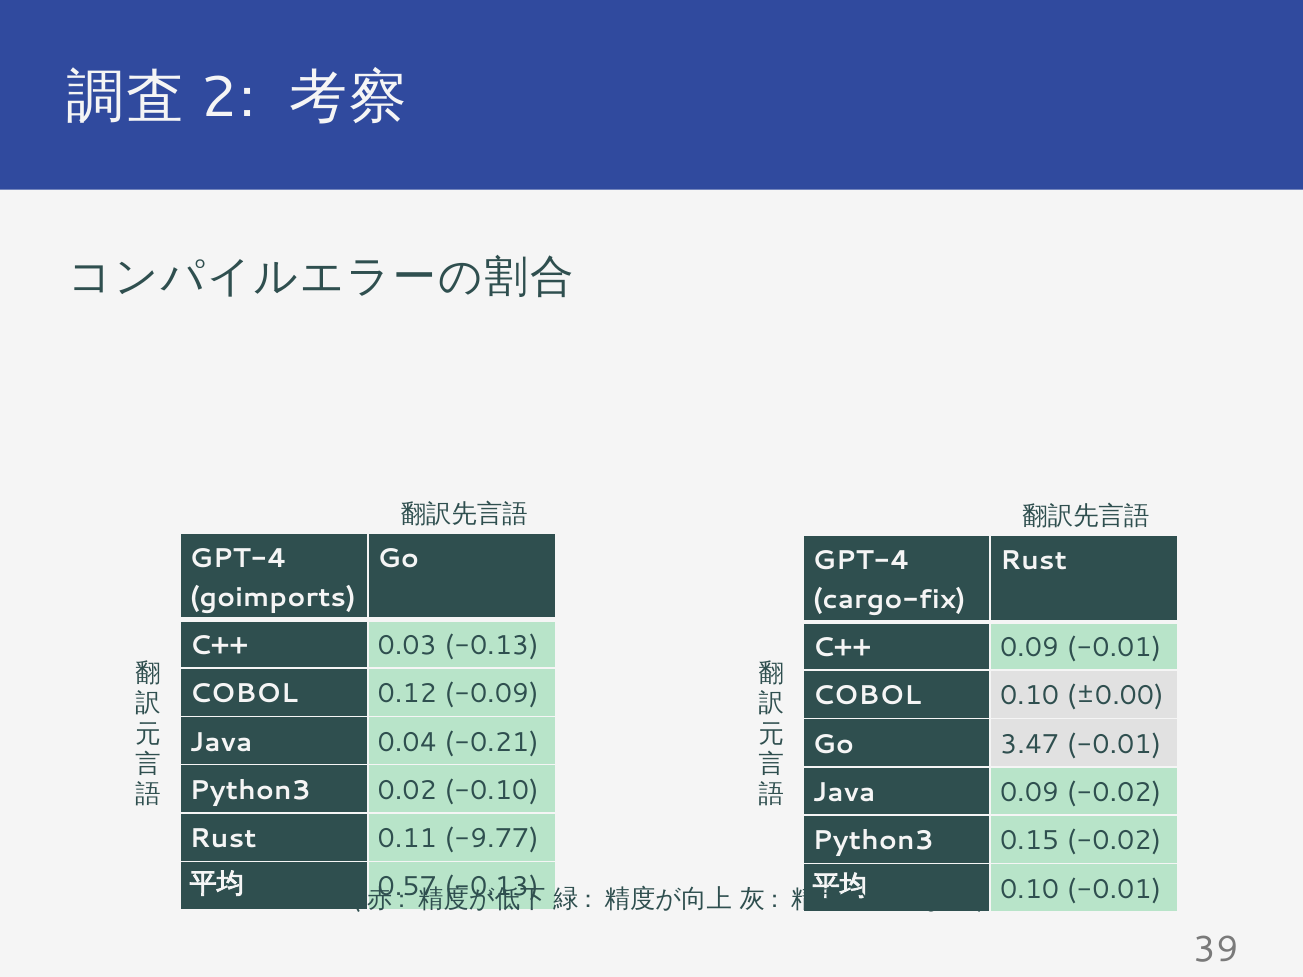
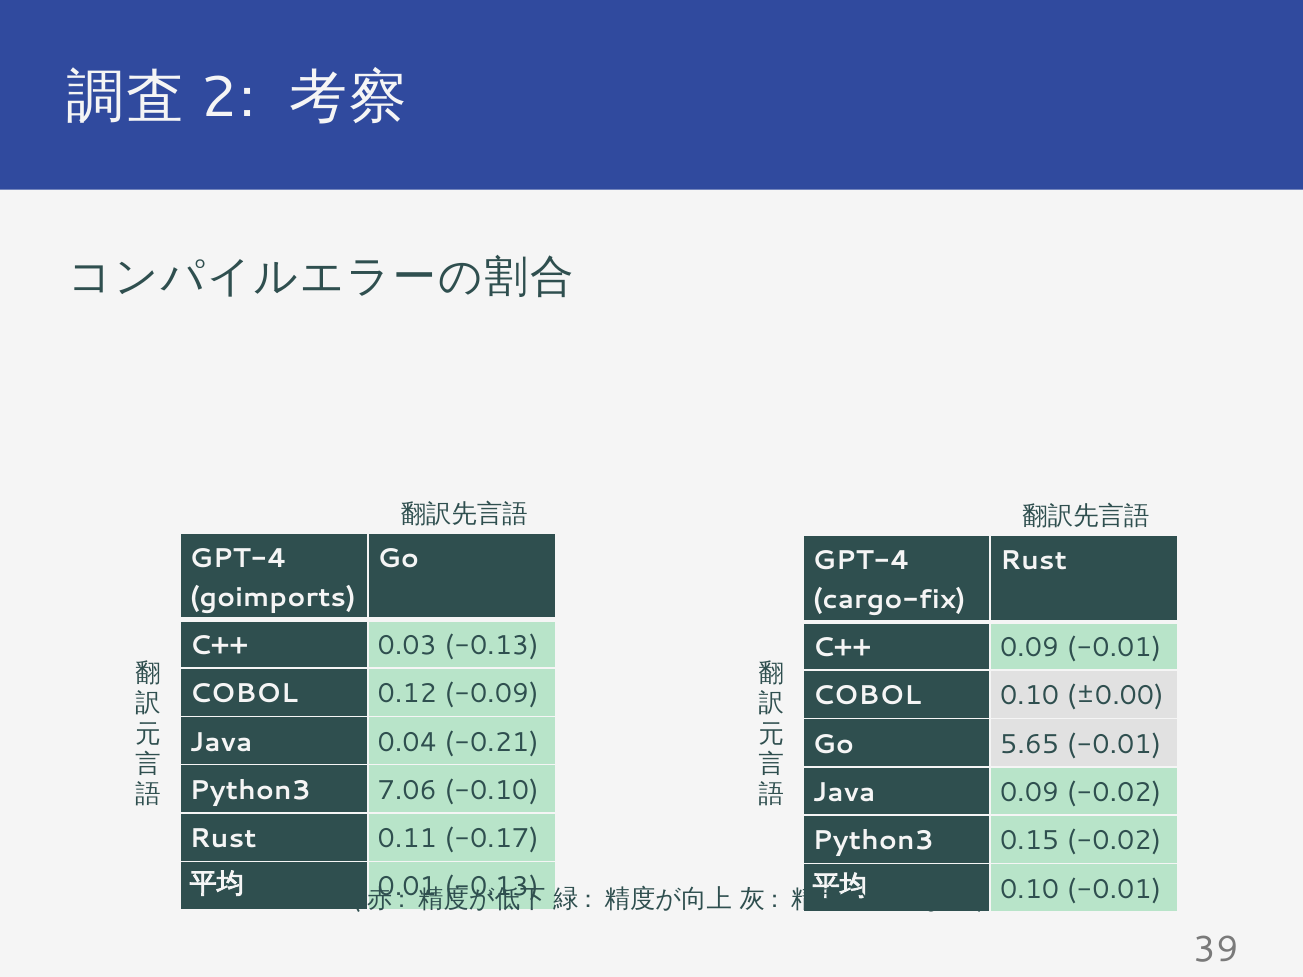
3.47: 3.47 -> 5.65 (1030, 744)
0.02: 0.02 -> 7.06 (407, 791)
-9.77: -9.77 -> -0.17 (492, 839)
0.57: 0.57 -> 0.01 (407, 887)
